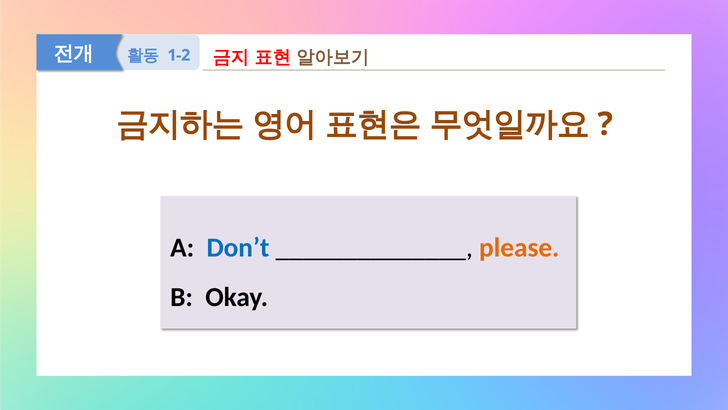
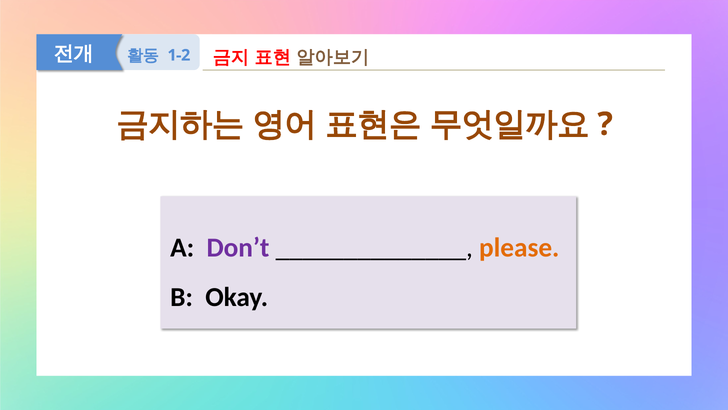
Don’t colour: blue -> purple (238, 248)
